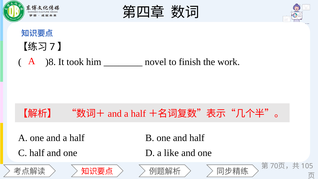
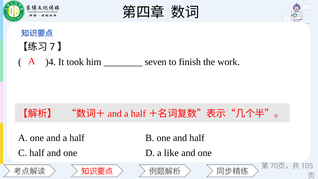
)8: )8 -> )4 (51, 62)
novel: novel -> seven (156, 62)
